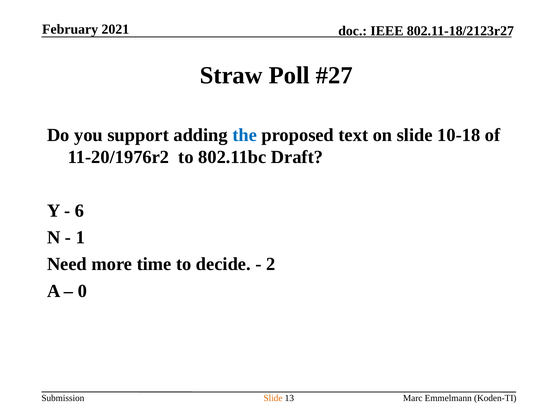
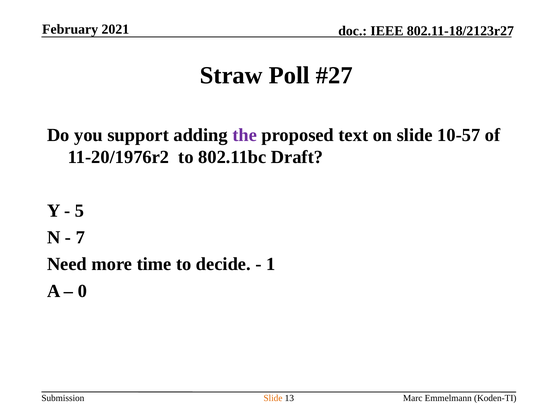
the colour: blue -> purple (245, 135)
10-18: 10-18 -> 10-57 (459, 135)
6: 6 -> 5 (80, 211)
1: 1 -> 7 (80, 237)
2: 2 -> 1 (271, 264)
